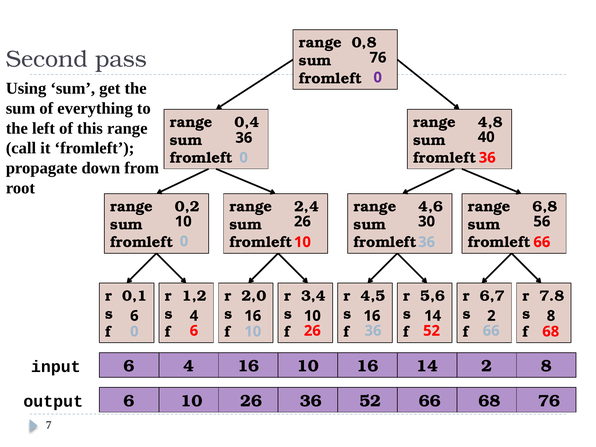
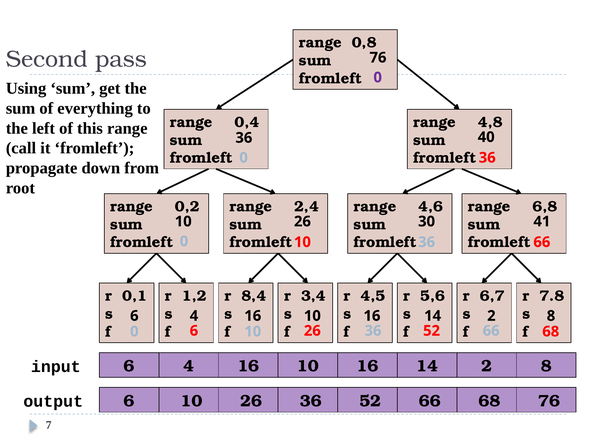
56: 56 -> 41 (542, 221)
2,0: 2,0 -> 8,4 (254, 296)
